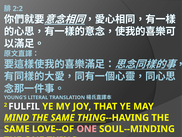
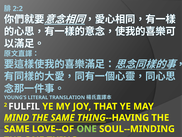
ONE colour: pink -> light green (87, 128)
